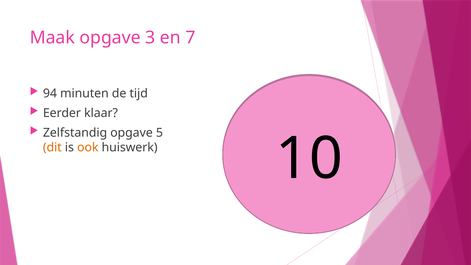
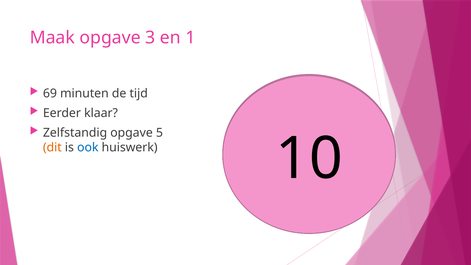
7: 7 -> 1 (190, 38)
94: 94 -> 69 (50, 93)
ook colour: orange -> blue (88, 147)
